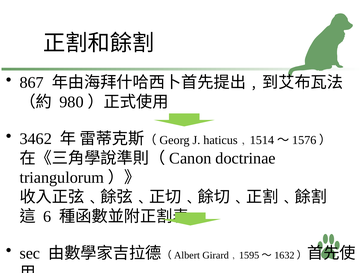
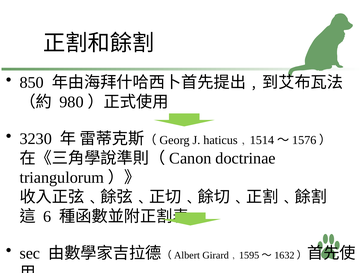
867: 867 -> 850 (32, 83)
3462: 3462 -> 3230 (36, 139)
